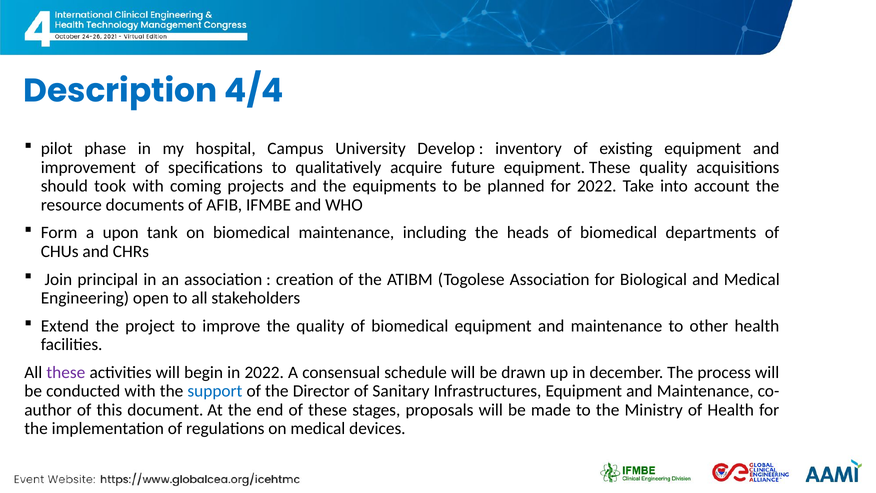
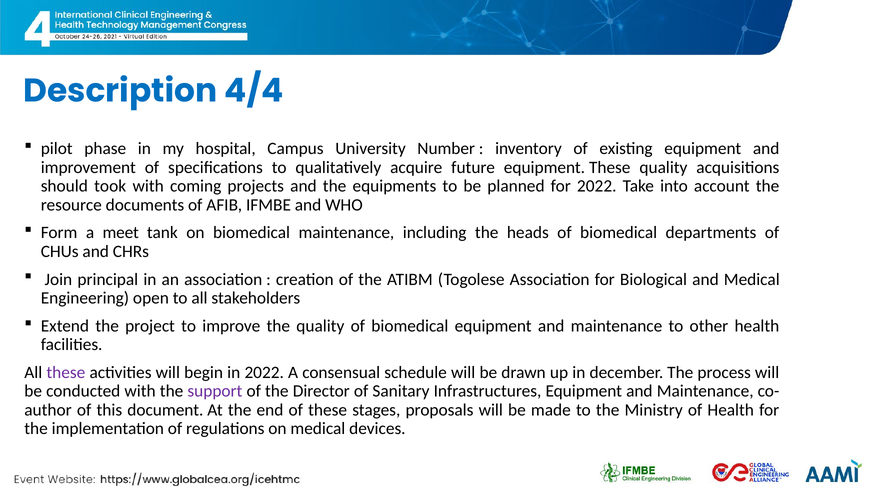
Develop: Develop -> Number (446, 149)
upon: upon -> meet (121, 233)
support colour: blue -> purple (215, 391)
